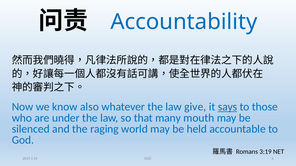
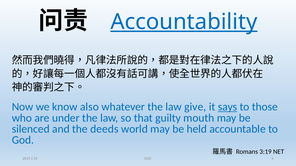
Accountability underline: none -> present (184, 22)
many: many -> guilty (168, 118)
raging: raging -> deeds (104, 129)
